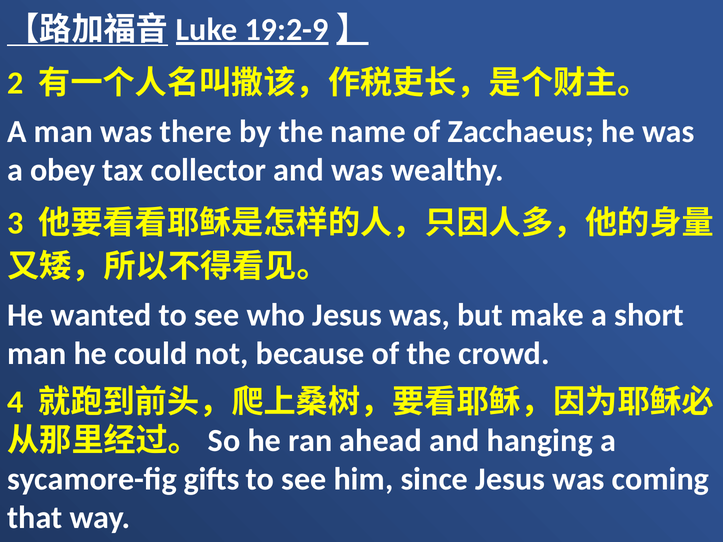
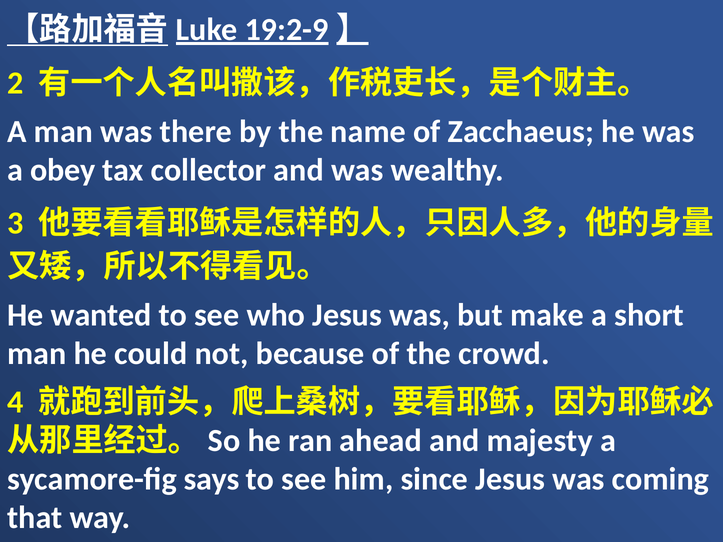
hanging: hanging -> majesty (540, 441)
gifts: gifts -> says (212, 480)
